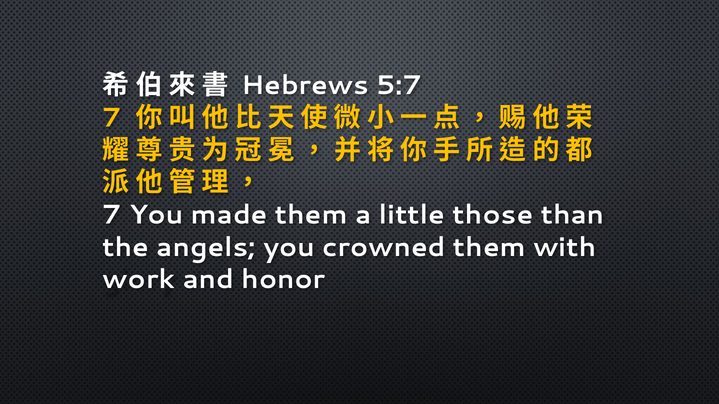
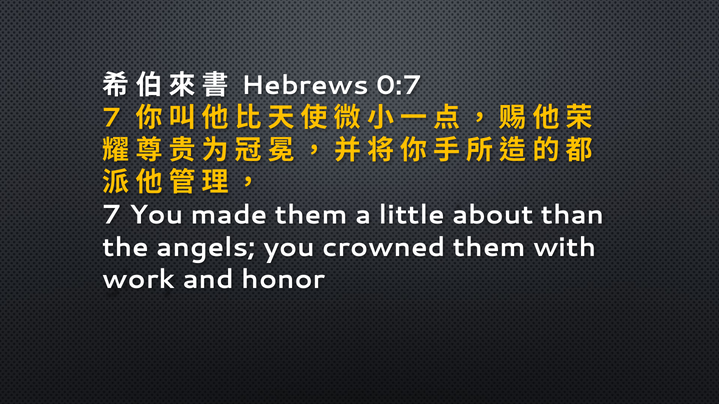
5:7: 5:7 -> 0:7 (399, 86)
those: those -> about (493, 215)
